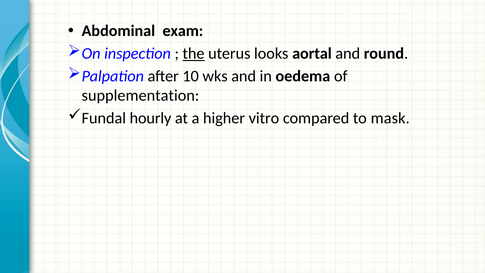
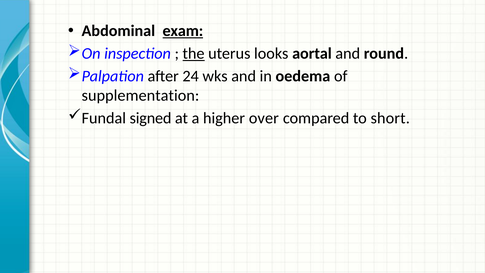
exam underline: none -> present (183, 31)
10: 10 -> 24 (191, 76)
hourly: hourly -> signed (151, 118)
vitro: vitro -> over (264, 118)
mask: mask -> short (390, 118)
